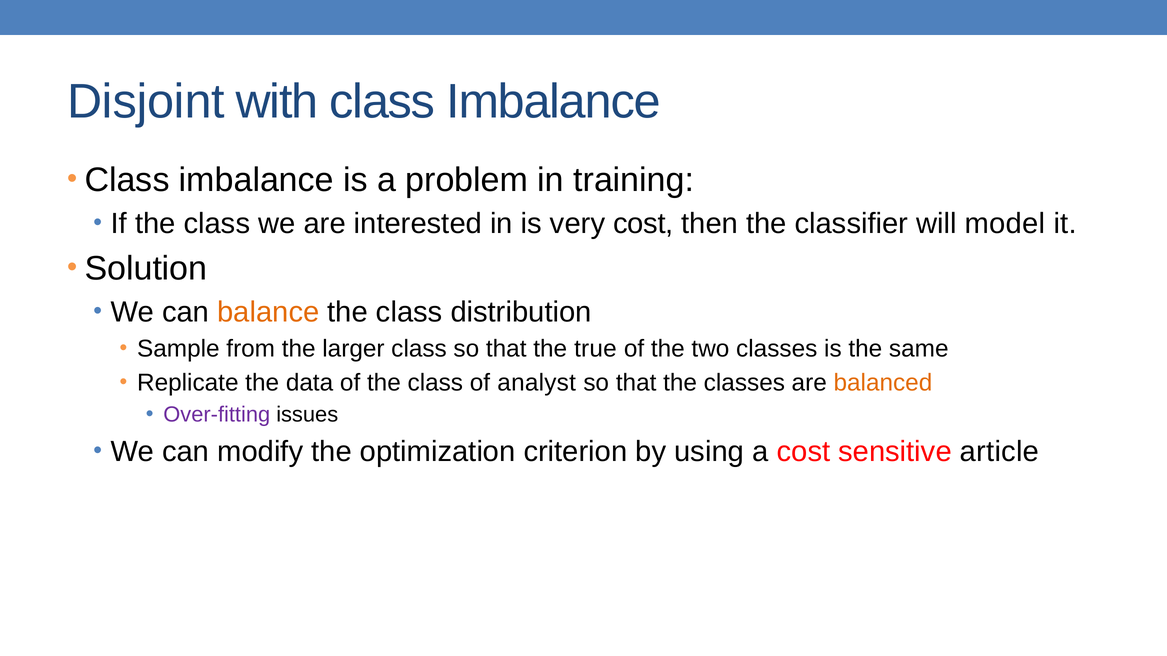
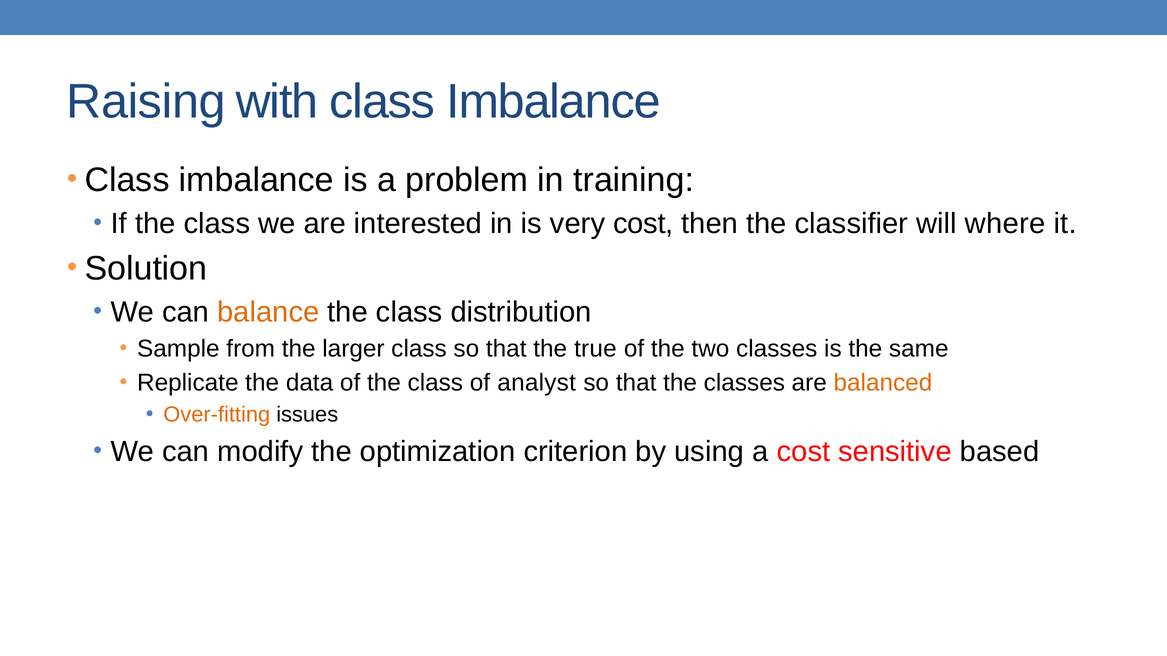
Disjoint: Disjoint -> Raising (146, 102)
model: model -> where (1005, 224)
Over-fitting colour: purple -> orange (217, 415)
article: article -> based (1000, 452)
